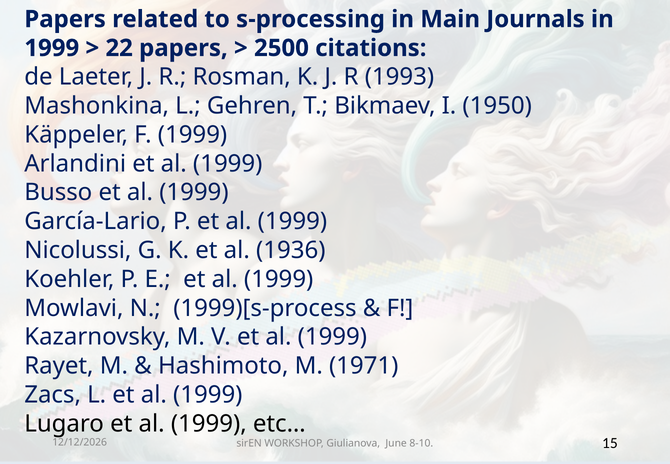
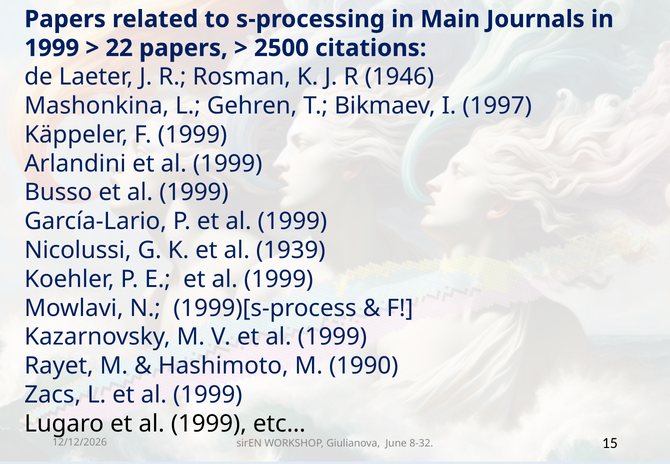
1993: 1993 -> 1946 (399, 77)
1950: 1950 -> 1997 (497, 106)
1936: 1936 -> 1939 (291, 250)
1971: 1971 -> 1990 (364, 366)
8-10: 8-10 -> 8-32 (421, 443)
